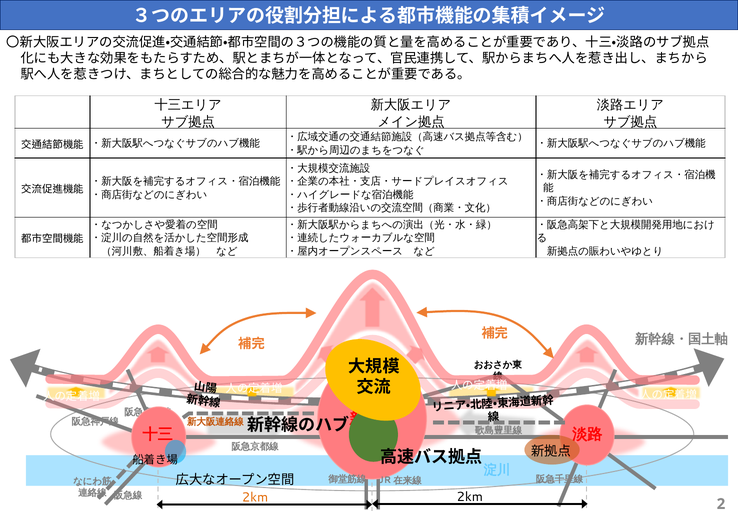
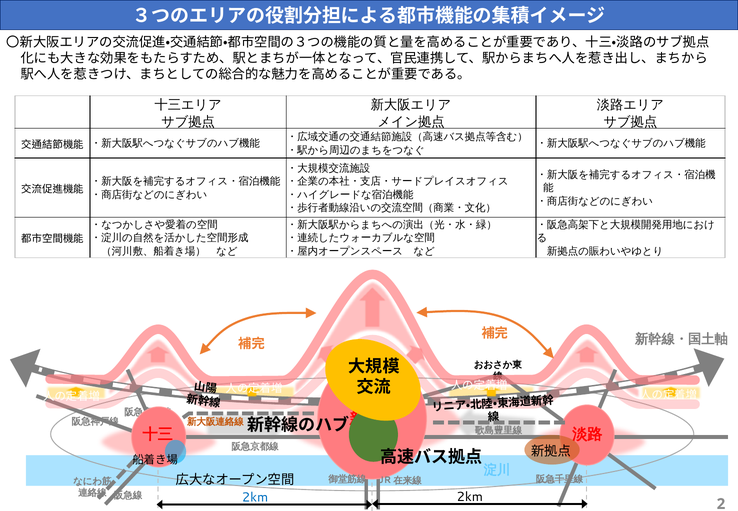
2km colour: orange -> blue (255, 497)
